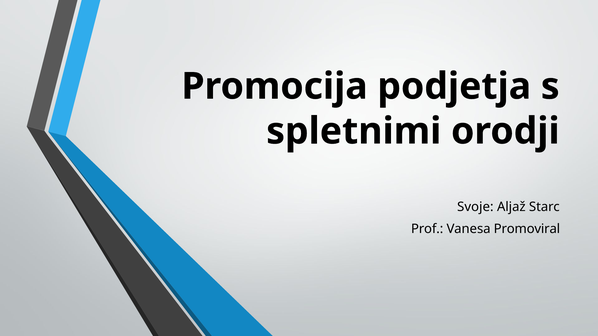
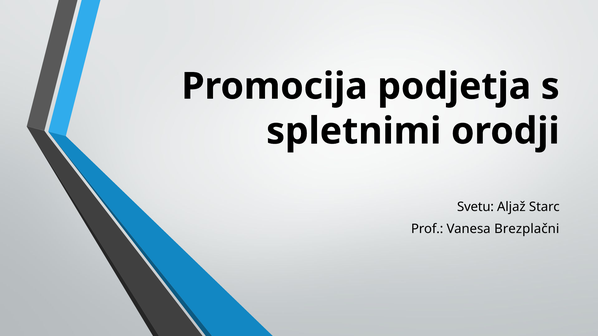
Svoje: Svoje -> Svetu (475, 207)
Promoviral: Promoviral -> Brezplačni (527, 229)
